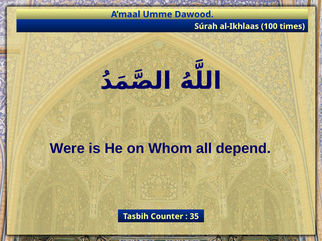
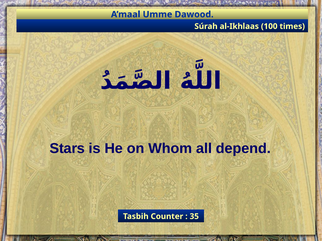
Were: Were -> Stars (67, 149)
